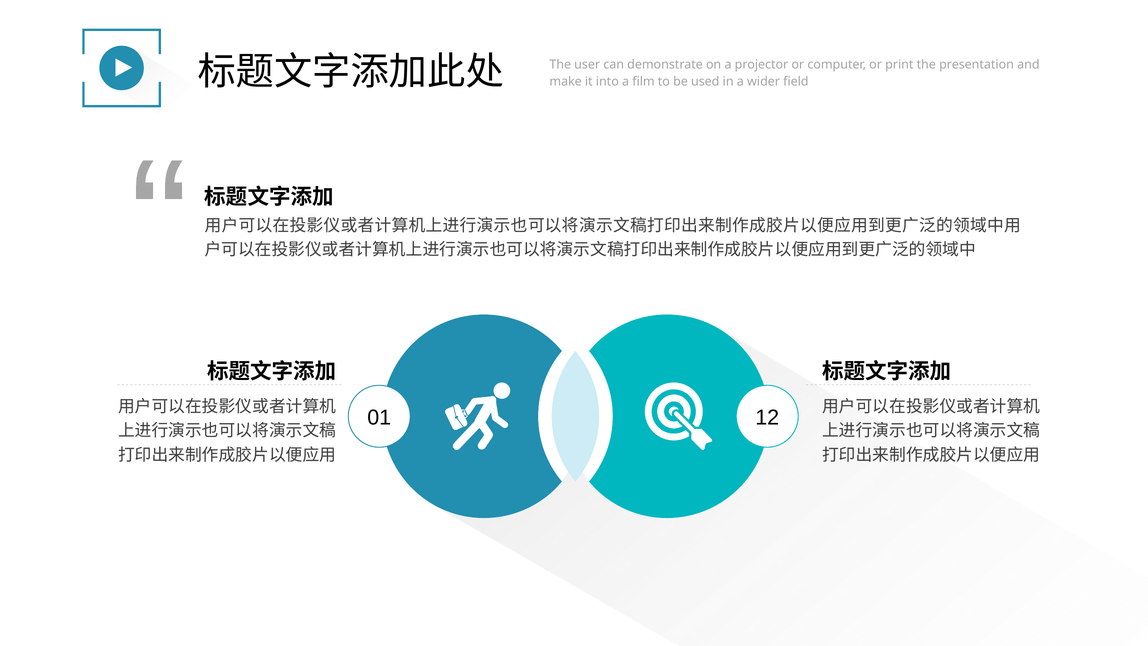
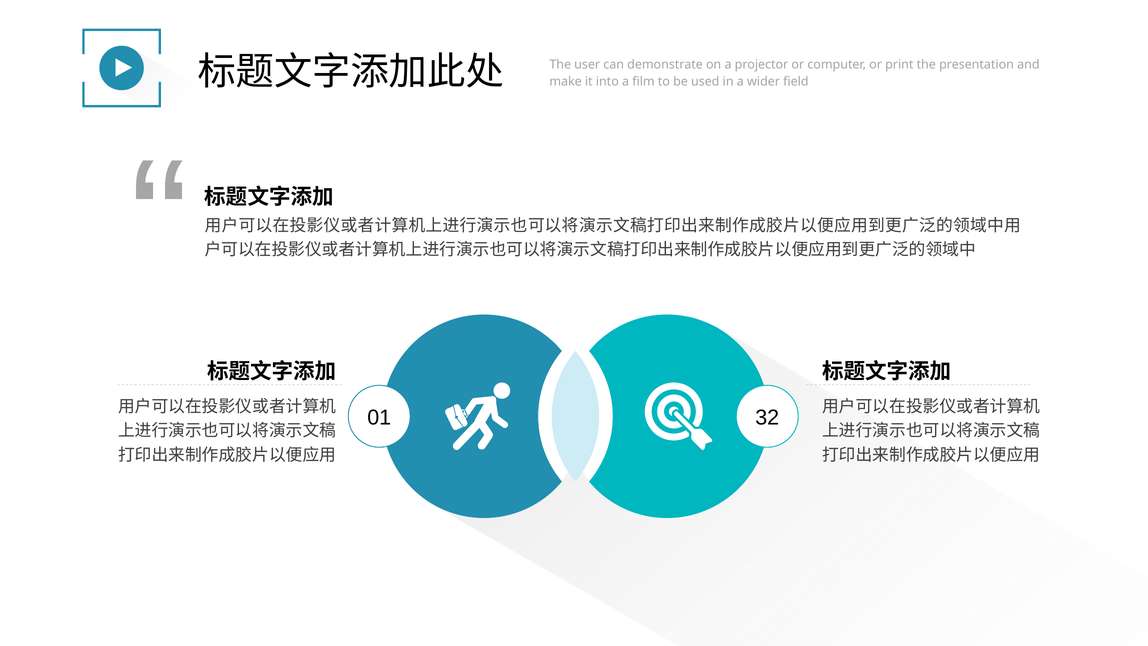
12: 12 -> 32 (767, 418)
